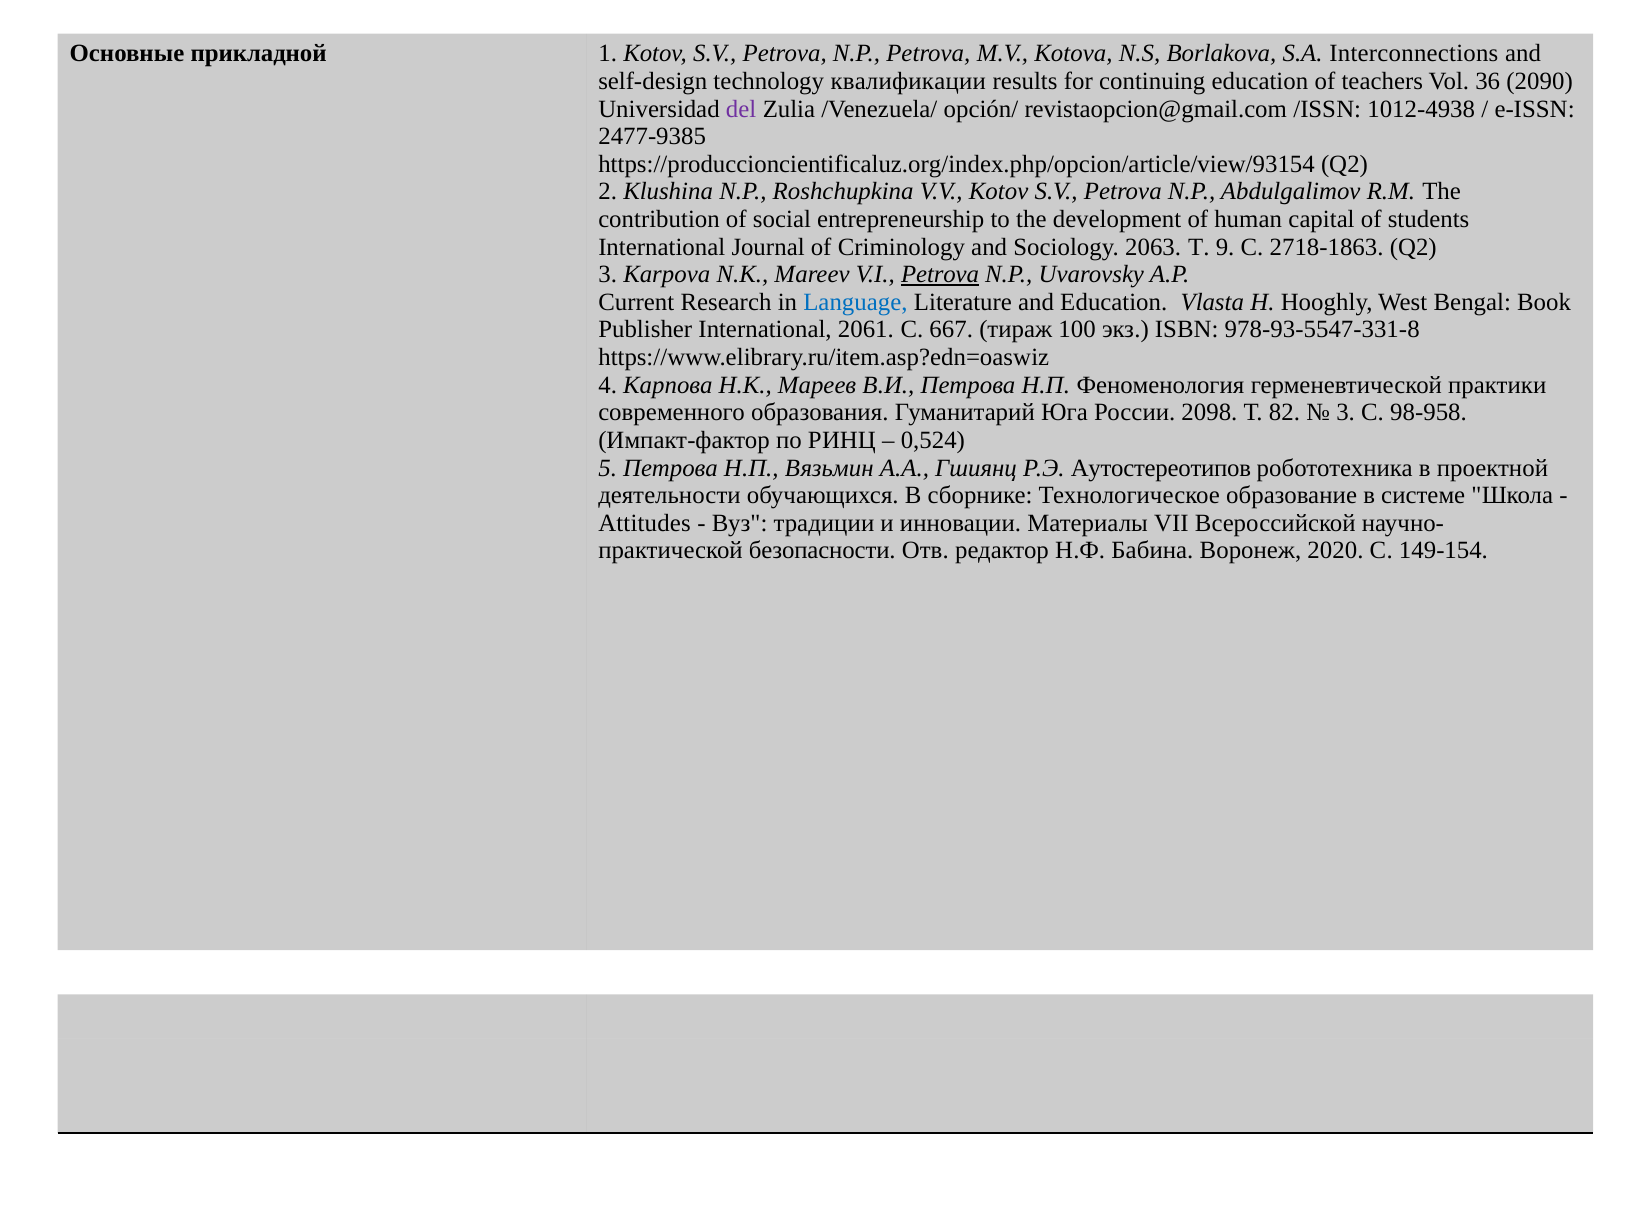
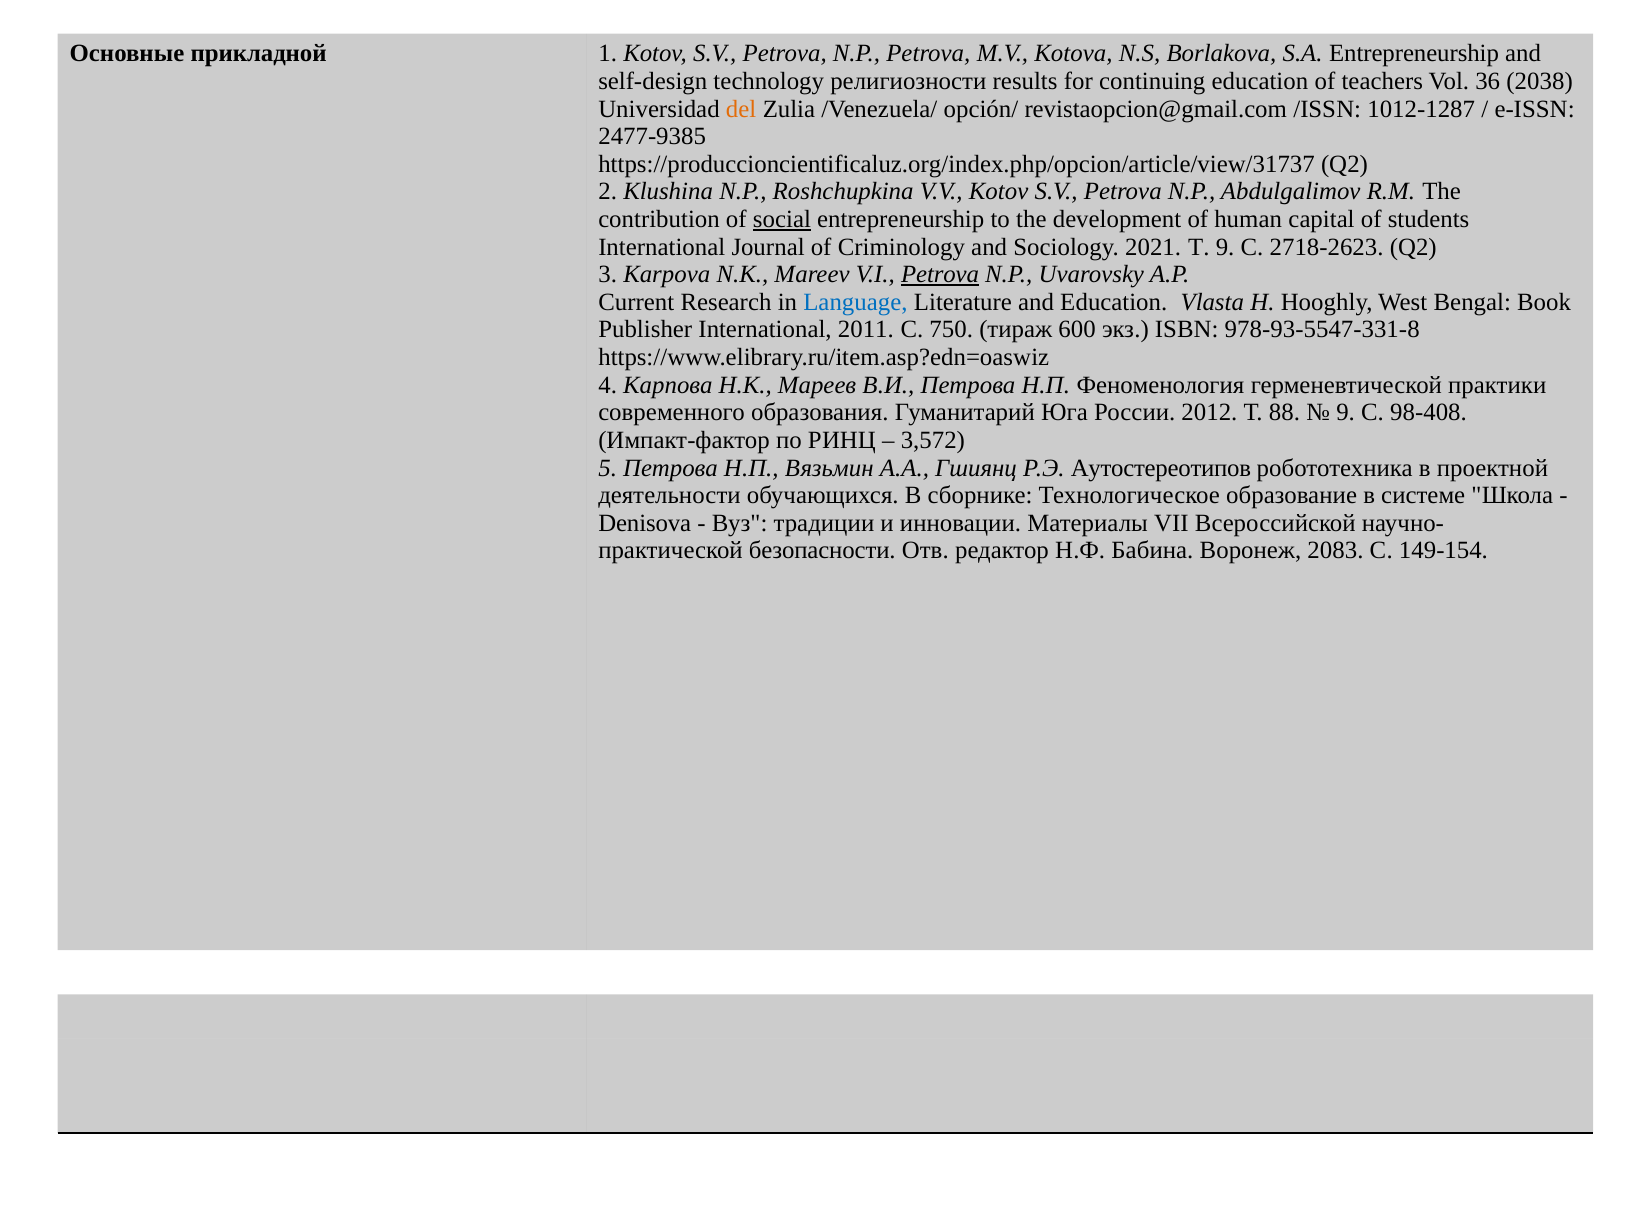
S.A Interconnections: Interconnections -> Entrepreneurship (1414, 54)
квалификации: квалификации -> религиозности (908, 81)
2090: 2090 -> 2038 (1540, 81)
del colour: purple -> orange (741, 109)
1012-4938: 1012-4938 -> 1012-1287 (1421, 109)
https://produccioncientificaluz.org/index.php/opcion/article/view/93154: https://produccioncientificaluz.org/index.php/opcion/article/view/93154 -> https://produccioncientificaluz.org/index.php/opcion/article/view/31737 (957, 164)
social underline: none -> present (782, 219)
2063: 2063 -> 2021 (1153, 247)
2718-1863: 2718-1863 -> 2718-2623 (1327, 247)
2061: 2061 -> 2011 (866, 330)
667: 667 -> 750 (951, 330)
100: 100 -> 600 (1077, 330)
2098: 2098 -> 2012 (1209, 413)
82: 82 -> 88 (1284, 413)
3: 3 -> 9 (1346, 413)
98-958: 98-958 -> 98-408 (1429, 413)
0,524: 0,524 -> 3,572 (933, 441)
Attitudes: Attitudes -> Denisova (645, 523)
2020: 2020 -> 2083 (1335, 551)
